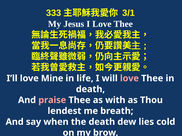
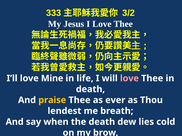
3/1: 3/1 -> 3/2 (129, 13)
praise colour: pink -> yellow (52, 100)
as with: with -> ever (115, 100)
